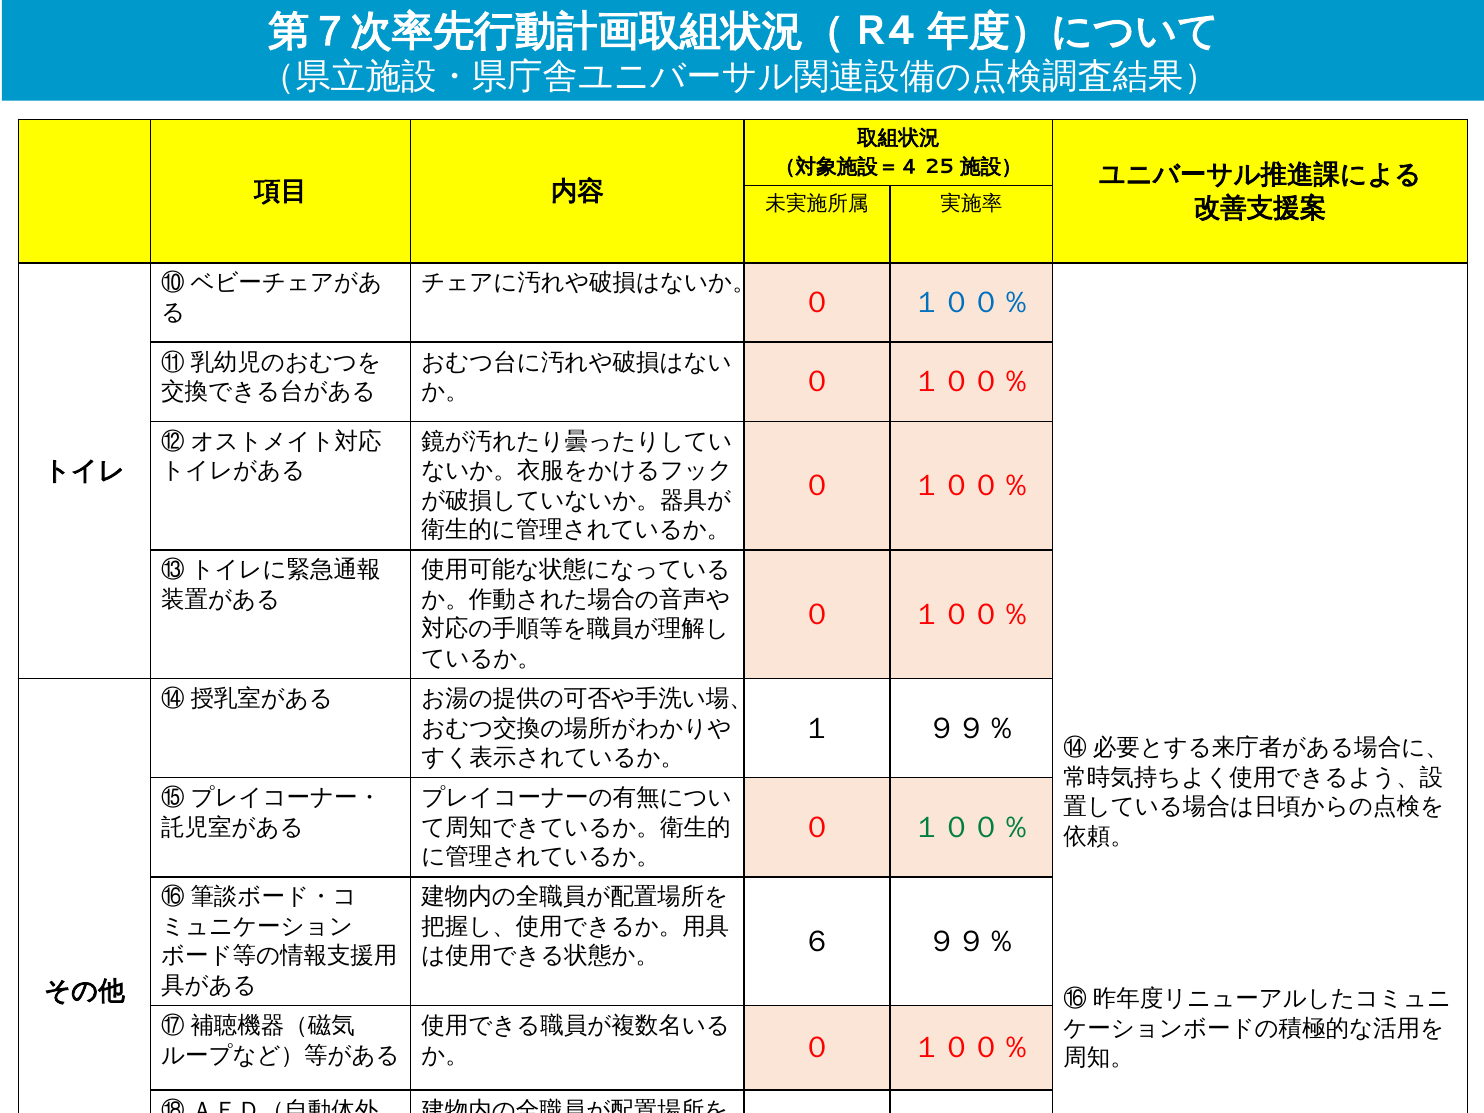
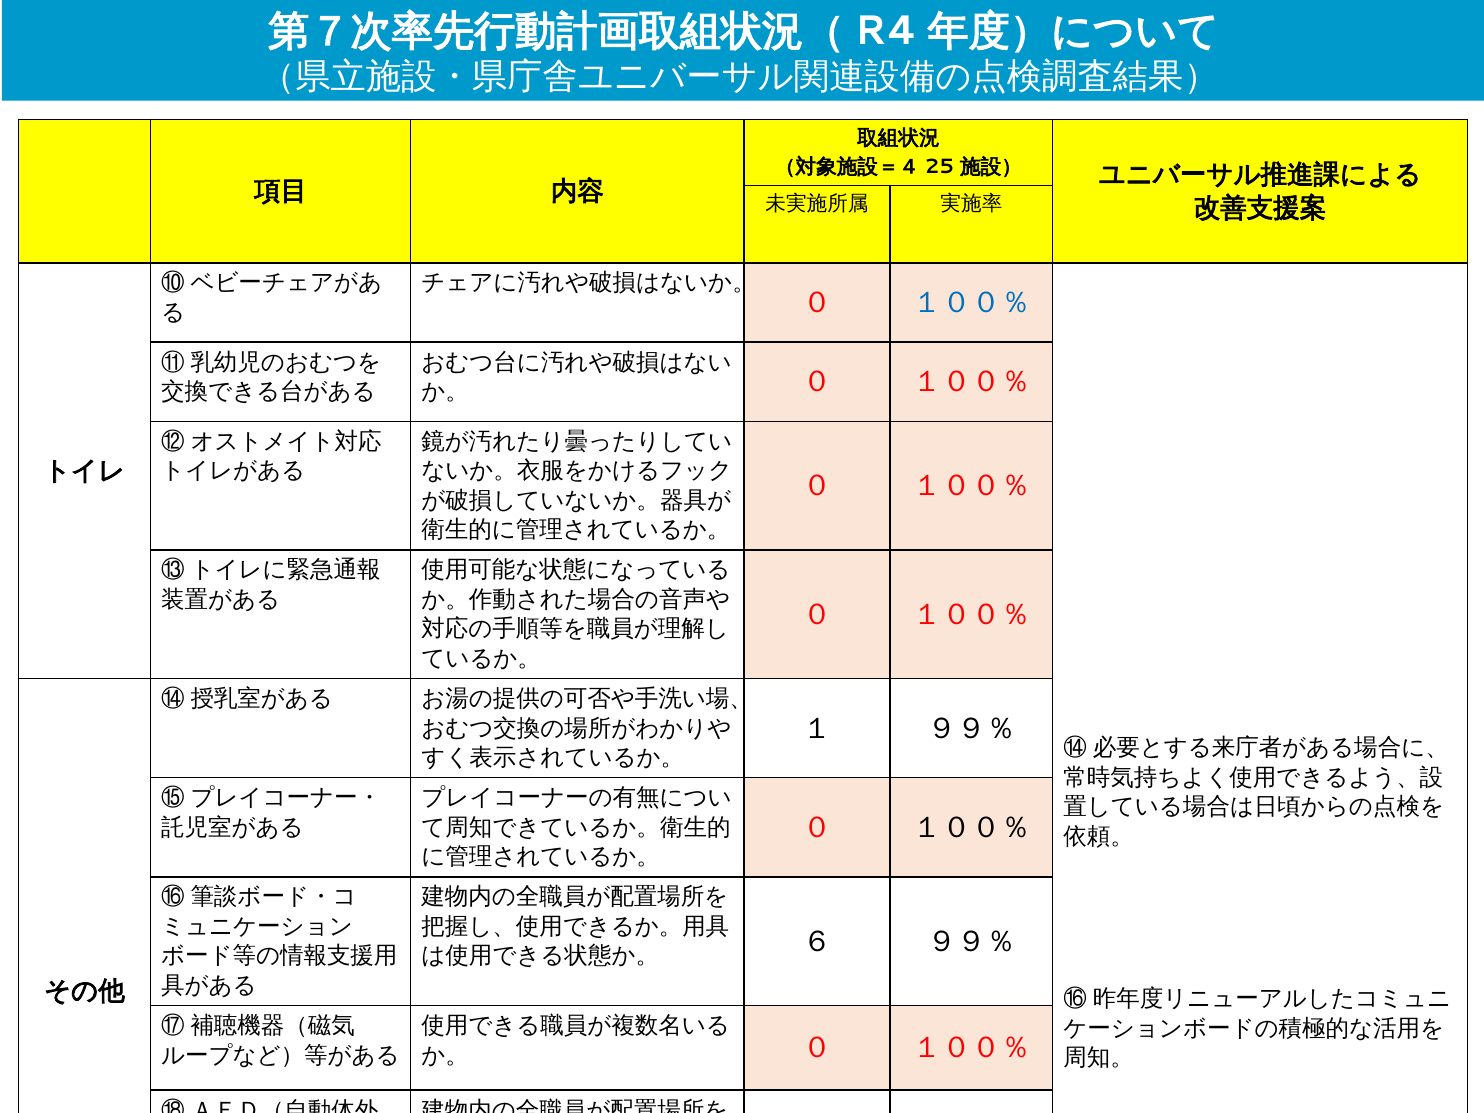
１００％ colour: green -> black (971, 827)
